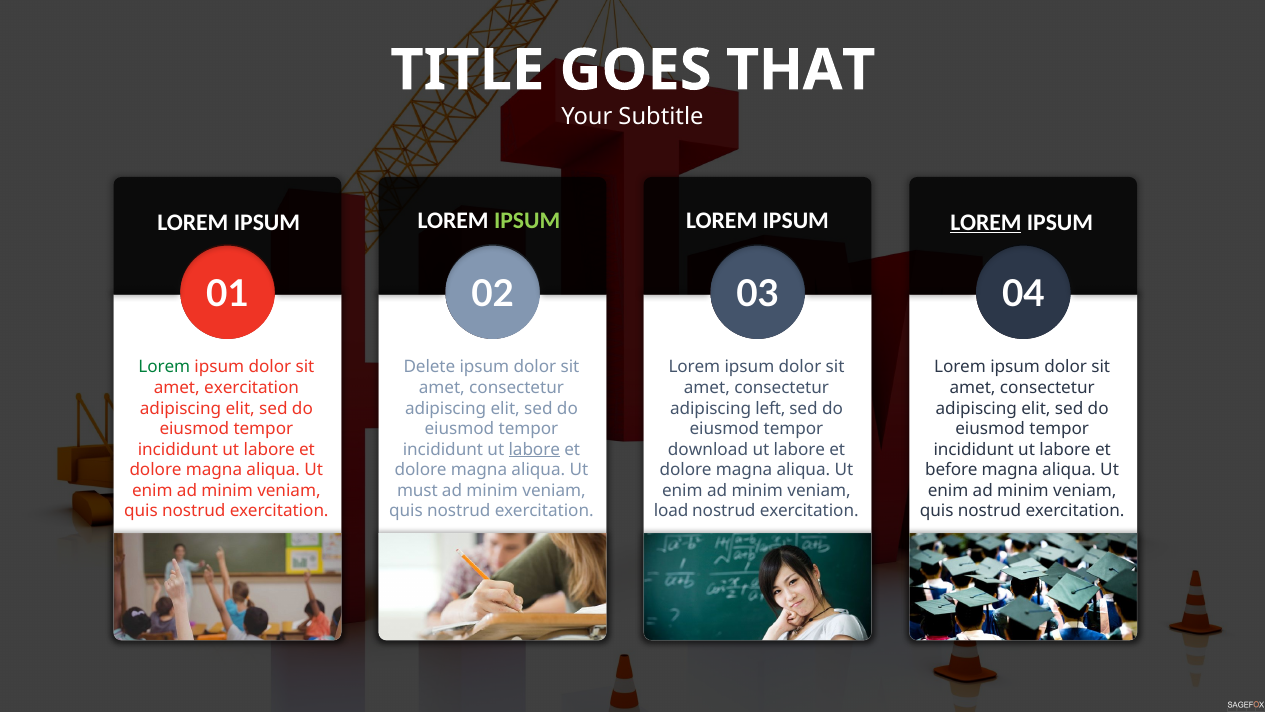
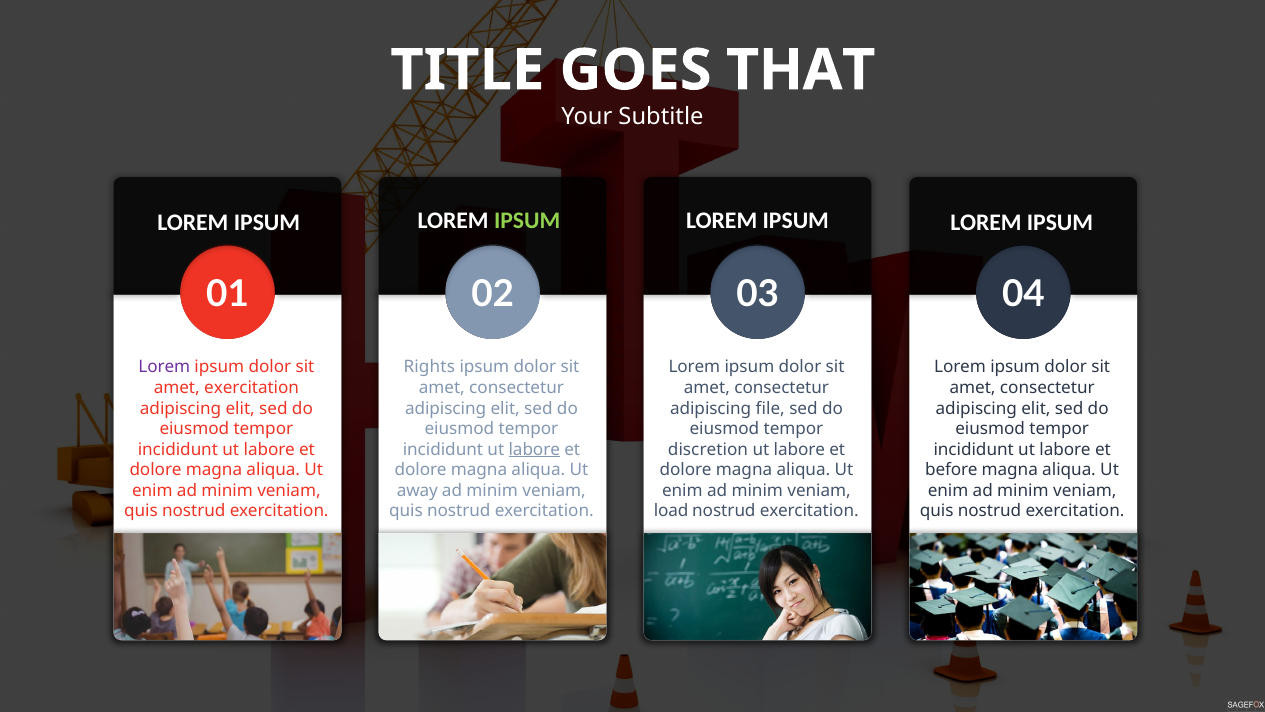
LOREM underline: present -> none (986, 222)
Lorem colour: green -> purple (164, 367)
Delete: Delete -> Rights (429, 367)
left: left -> file (770, 408)
download: download -> discretion (708, 449)
must: must -> away (417, 490)
